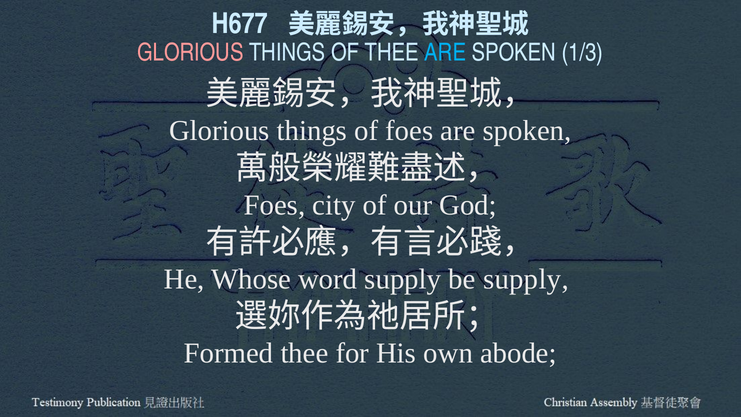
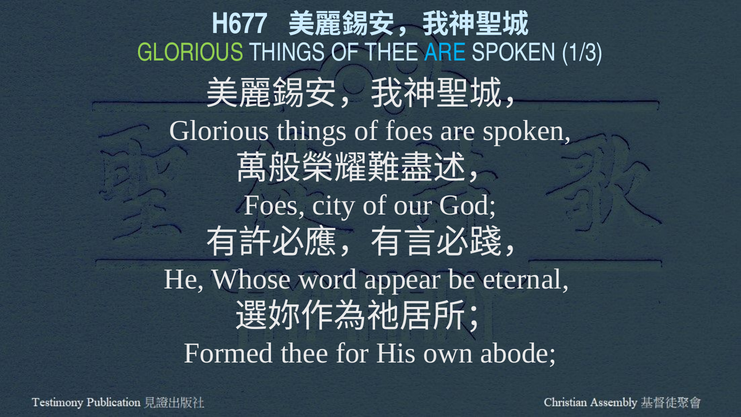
GLORIOUS colour: pink -> light green (190, 53)
word supply: supply -> appear (403, 279)
be supply: supply -> eternal (526, 279)
